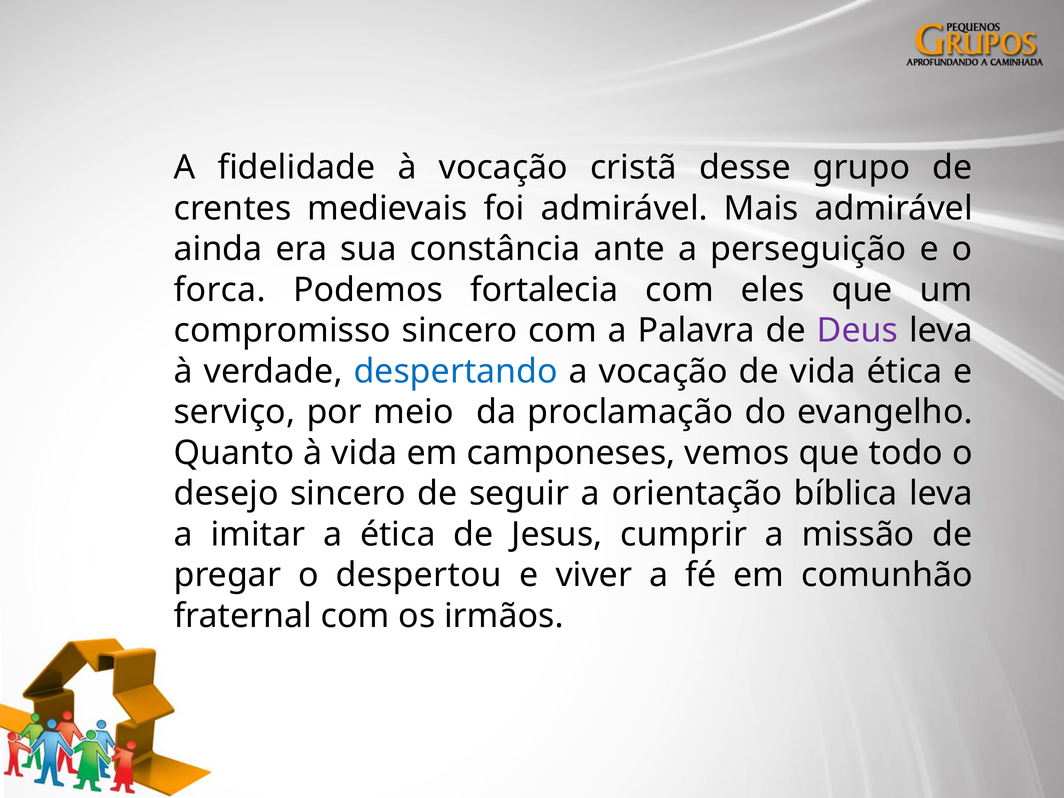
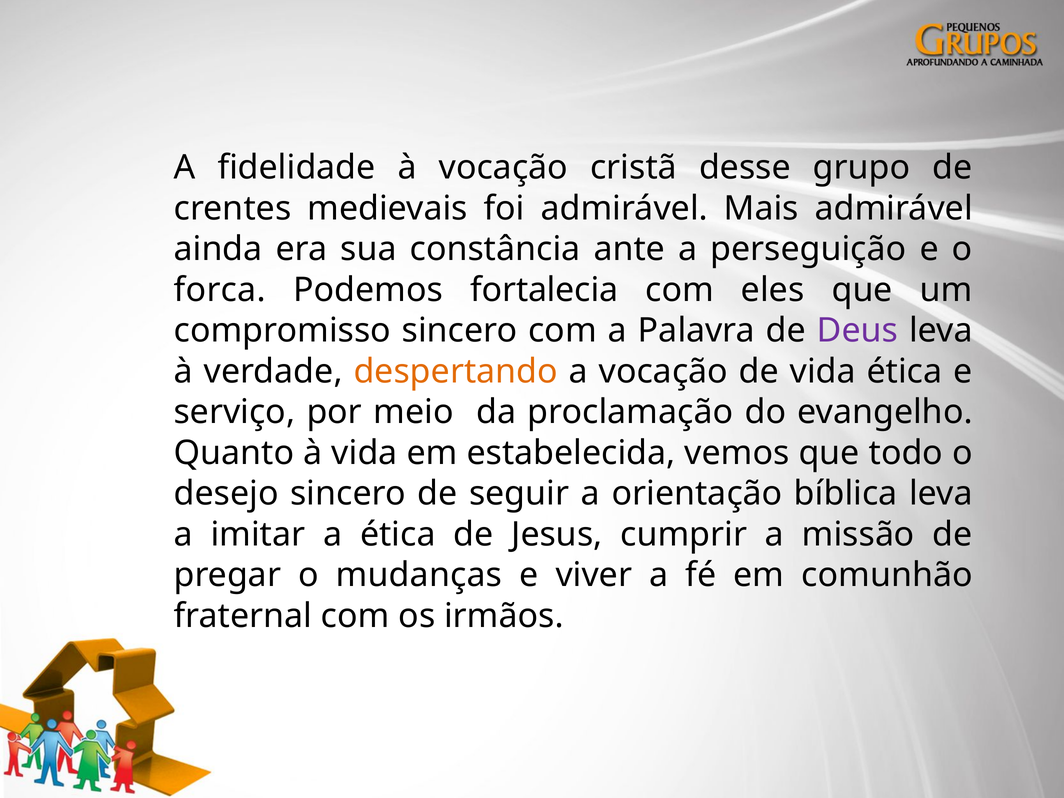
despertando colour: blue -> orange (456, 371)
camponeses: camponeses -> estabelecida (571, 453)
despertou: despertou -> mudanças (419, 575)
